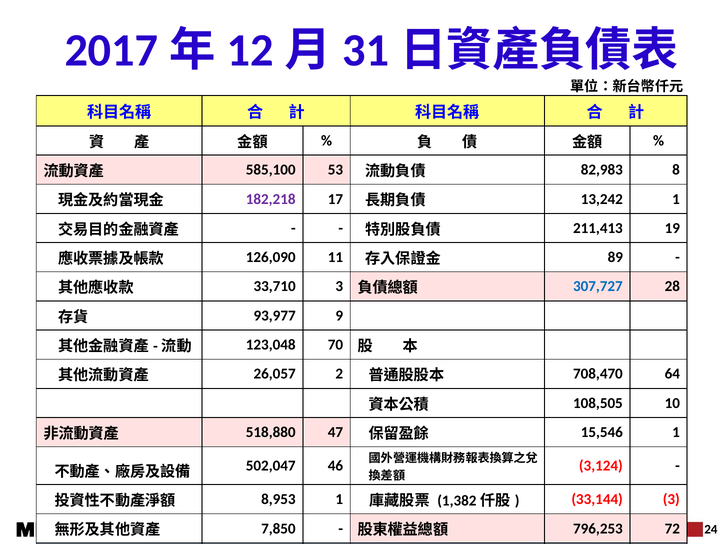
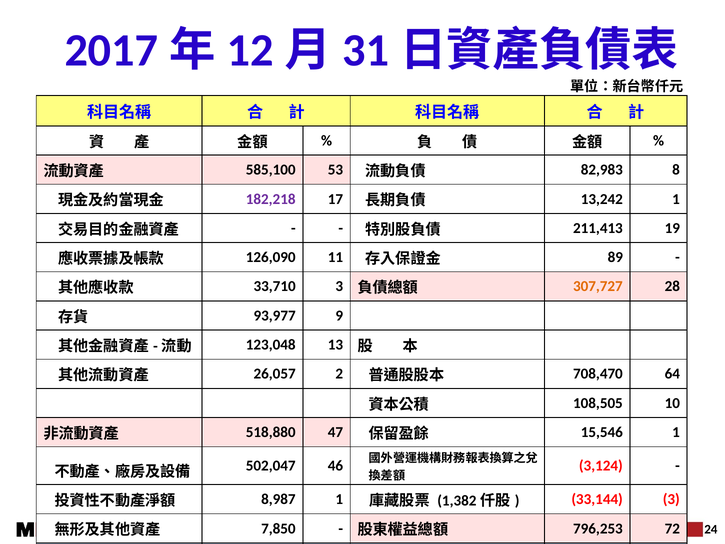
307,727 colour: blue -> orange (598, 286)
70: 70 -> 13 (335, 345)
8,953: 8,953 -> 8,987 (278, 499)
